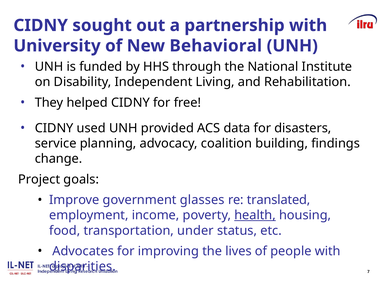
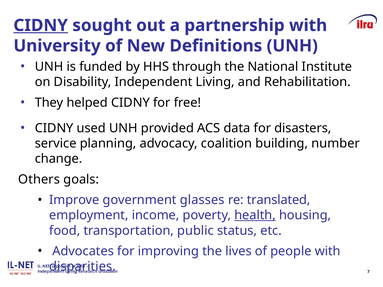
CIDNY underline: none -> present (41, 25)
Behavioral: Behavioral -> Definitions (216, 46)
findings: findings -> number (336, 144)
Project: Project -> Others (39, 179)
under: under -> public (195, 231)
